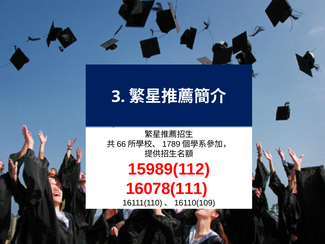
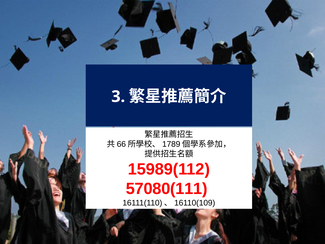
16078(111: 16078(111 -> 57080(111 (167, 189)
